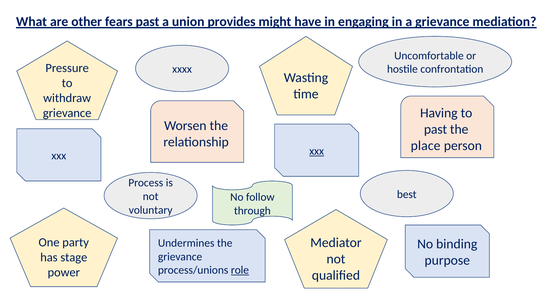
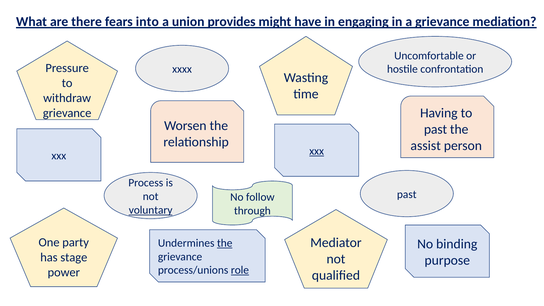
other: other -> there (87, 22)
fears past: past -> into (147, 22)
place: place -> assist (426, 146)
best: best -> past (407, 194)
voluntary underline: none -> present (151, 210)
the underline: none -> present (225, 243)
